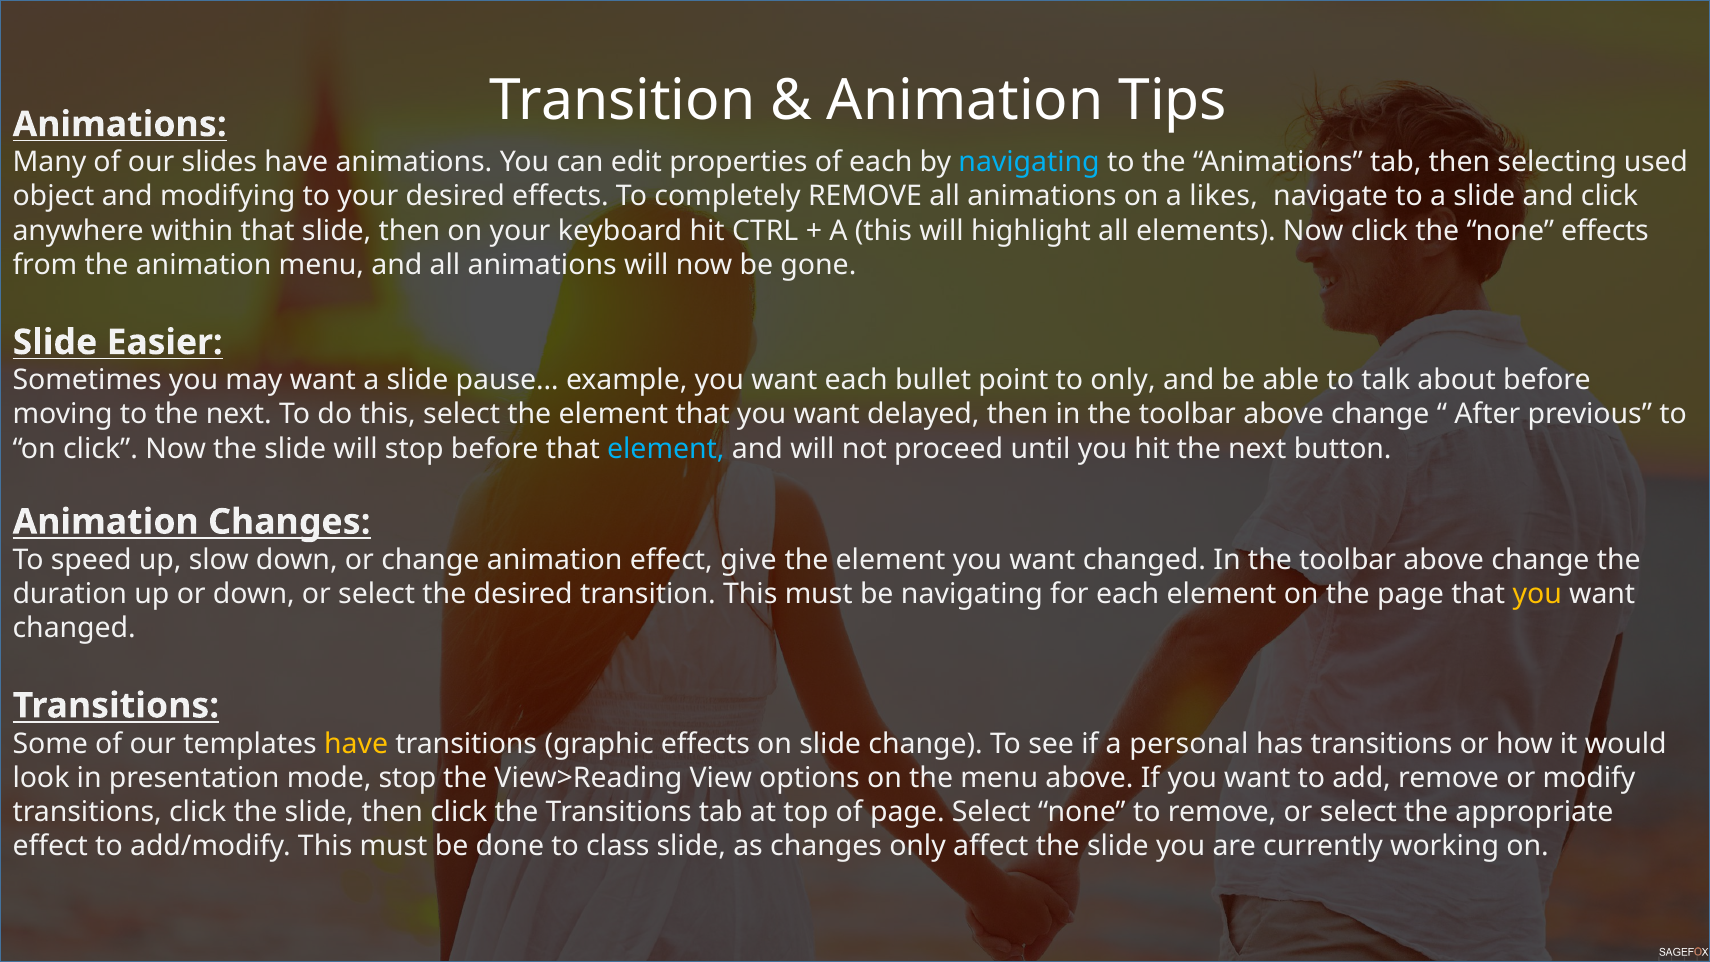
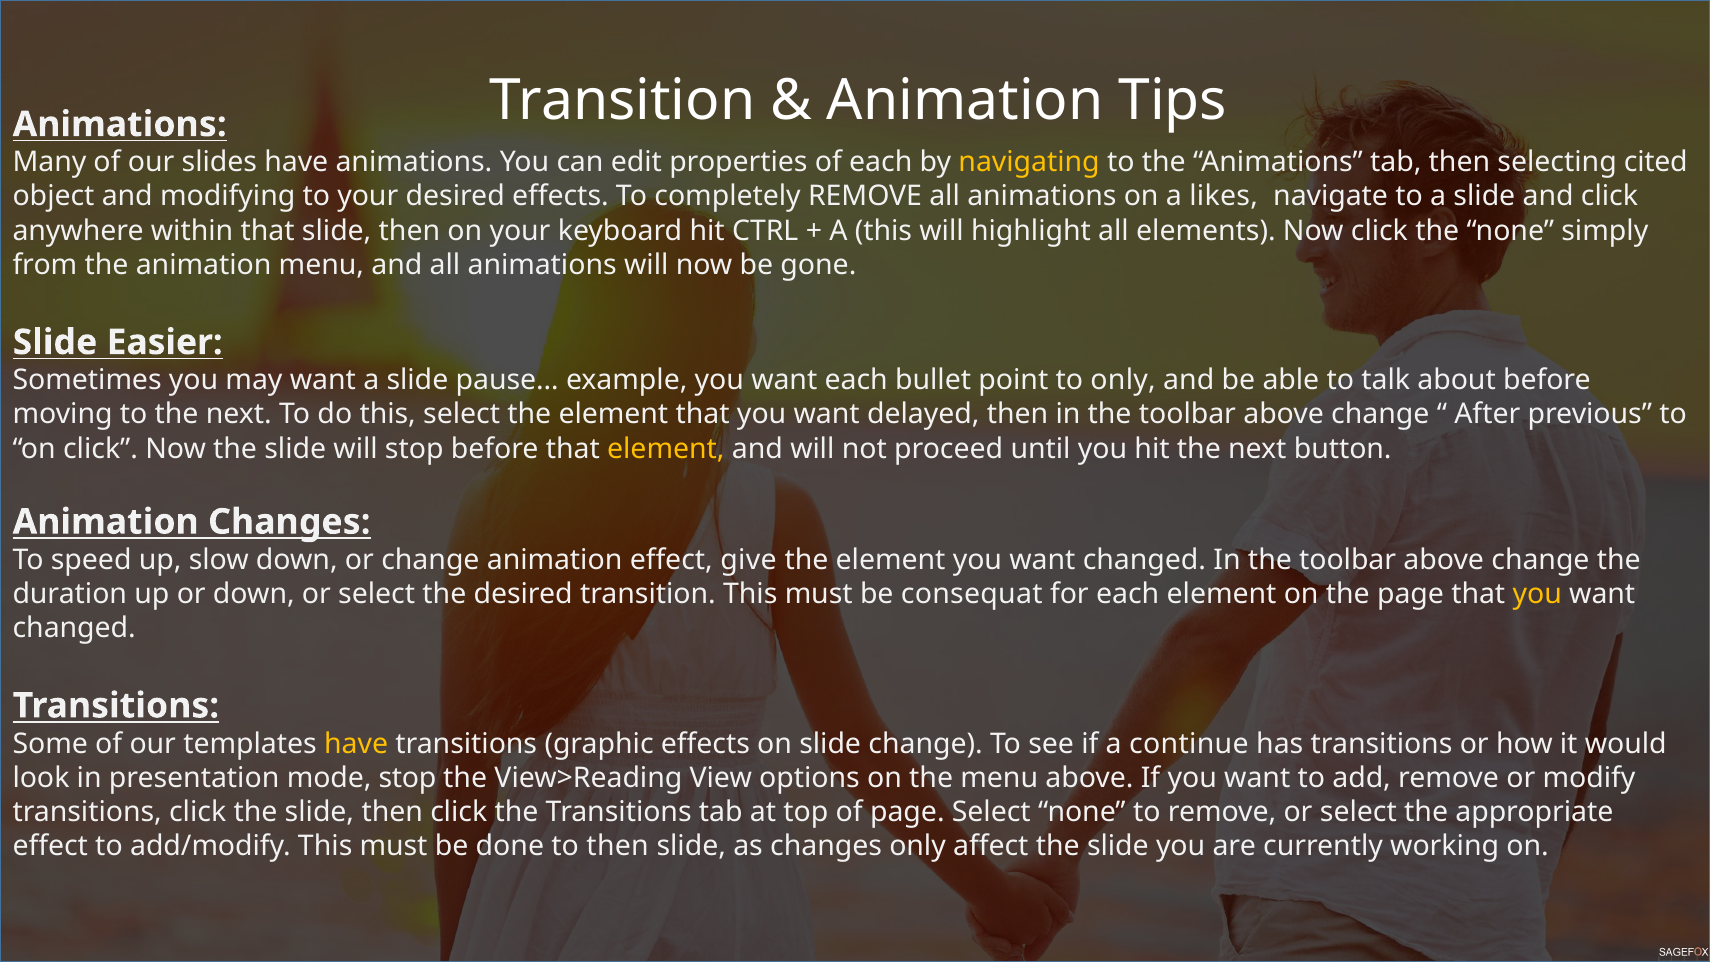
navigating colour: light blue -> yellow (1029, 162)
used: used -> cited (1656, 162)
none effects: effects -> simply (1605, 231)
element colour: light blue -> yellow (666, 449)
be navigating: navigating -> consequat (972, 594)
personal: personal -> continue (1189, 744)
to class: class -> then (618, 846)
